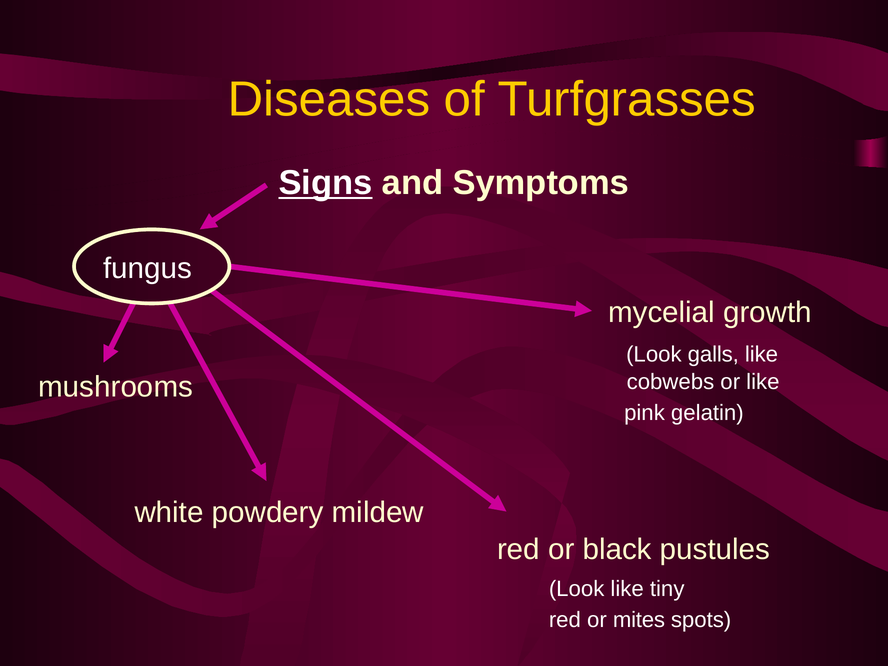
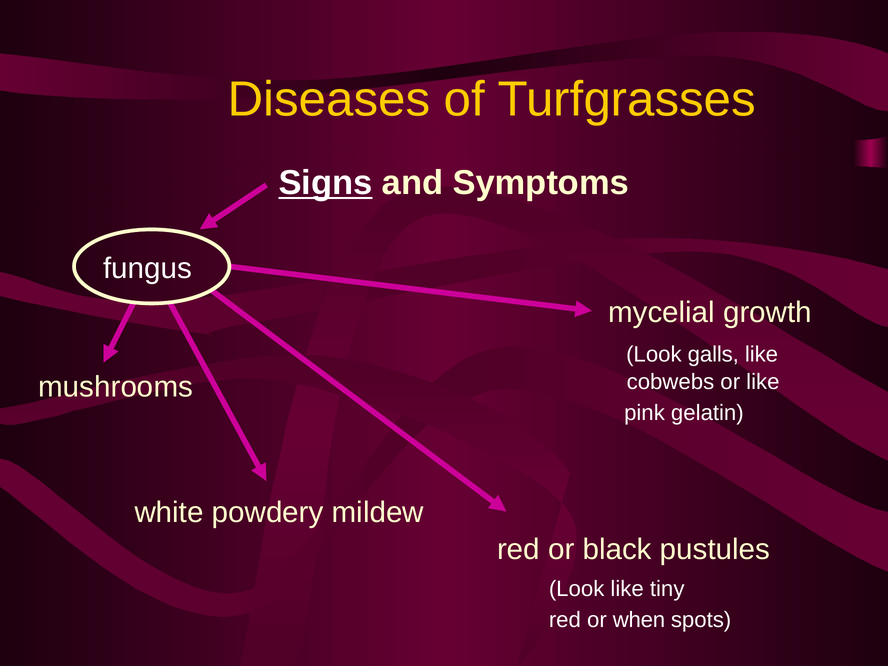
mites: mites -> when (639, 620)
